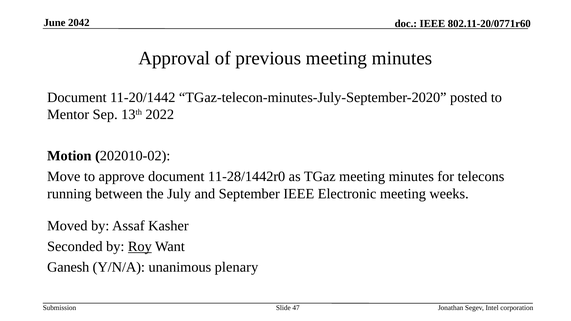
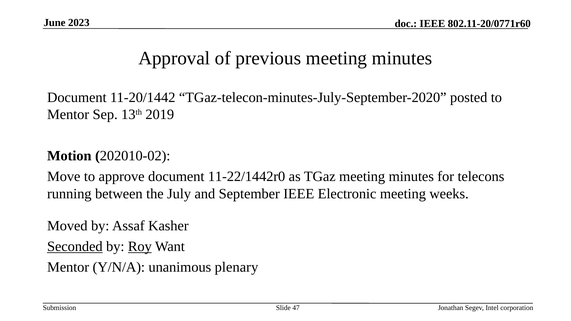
2042: 2042 -> 2023 (79, 23)
2022: 2022 -> 2019 (160, 115)
11-28/1442r0: 11-28/1442r0 -> 11-22/1442r0 (247, 177)
Seconded underline: none -> present (75, 247)
Ganesh: Ganesh -> Mentor (68, 267)
